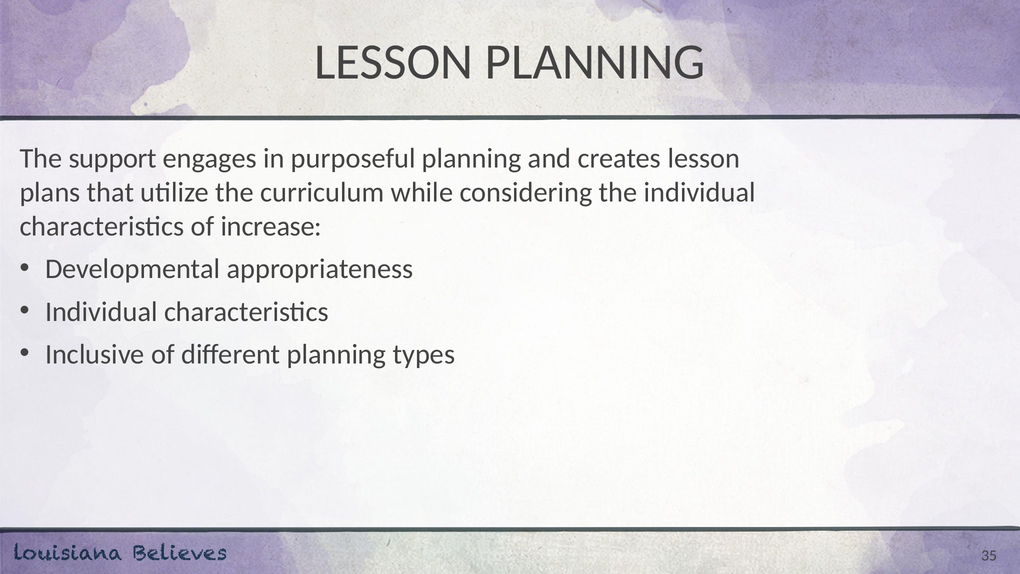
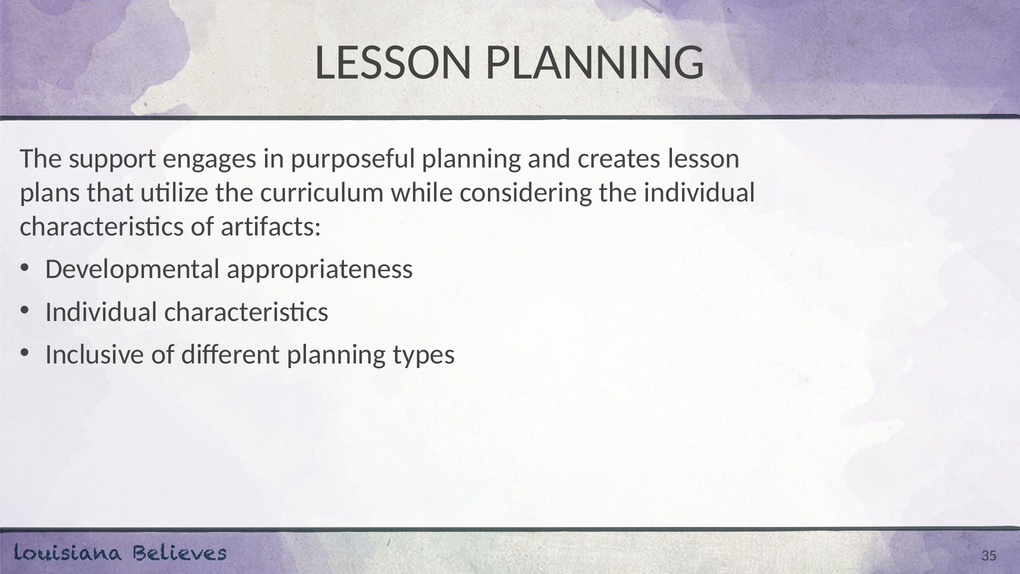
increase: increase -> artifacts (271, 226)
